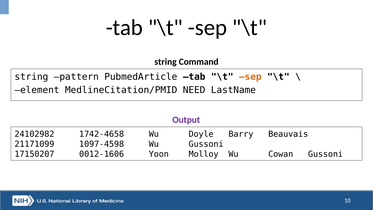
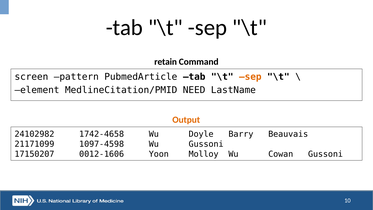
string: string -> retain (166, 62)
string: string -> screen (31, 77)
Output colour: purple -> orange (186, 120)
